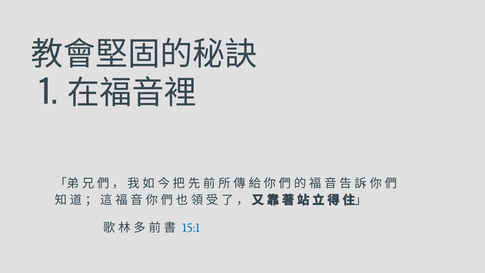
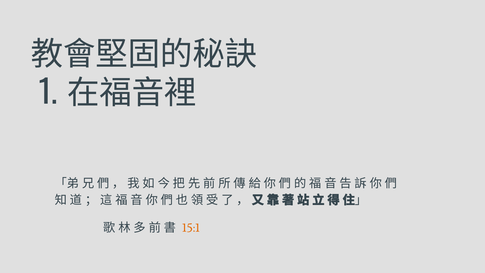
15:1 colour: blue -> orange (191, 228)
